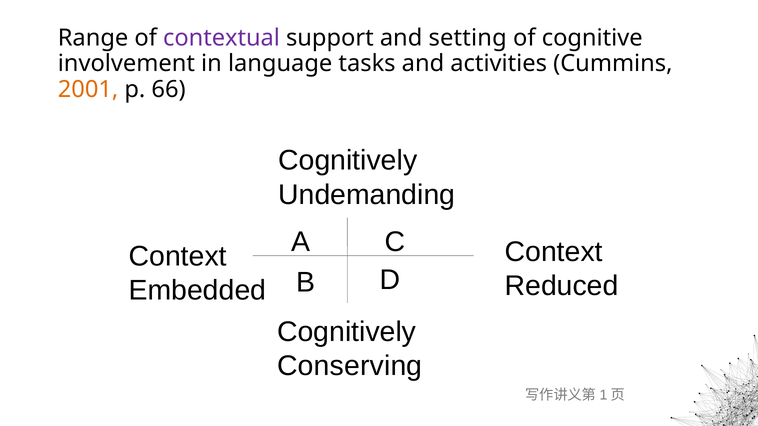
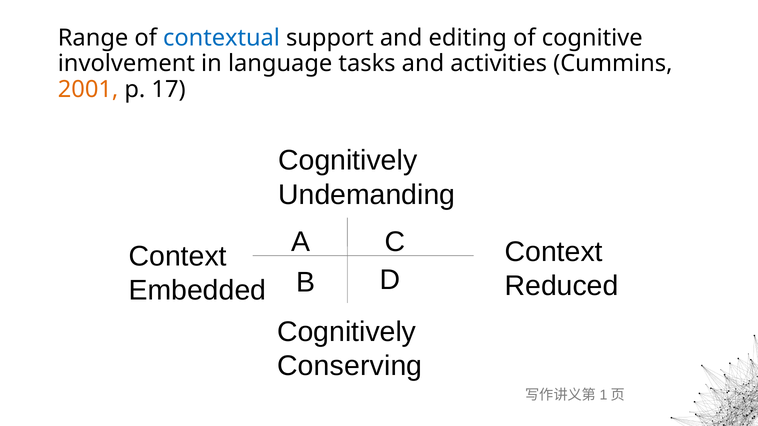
contextual colour: purple -> blue (222, 38)
setting: setting -> editing (468, 38)
66: 66 -> 17 (169, 89)
